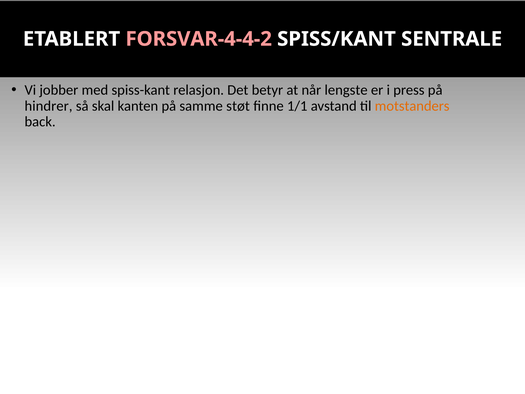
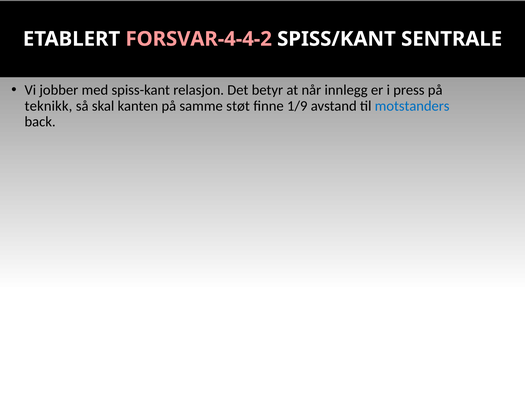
lengste: lengste -> innlegg (346, 90)
hindrer: hindrer -> teknikk (48, 106)
1/1: 1/1 -> 1/9 (297, 106)
motstanders colour: orange -> blue (412, 106)
